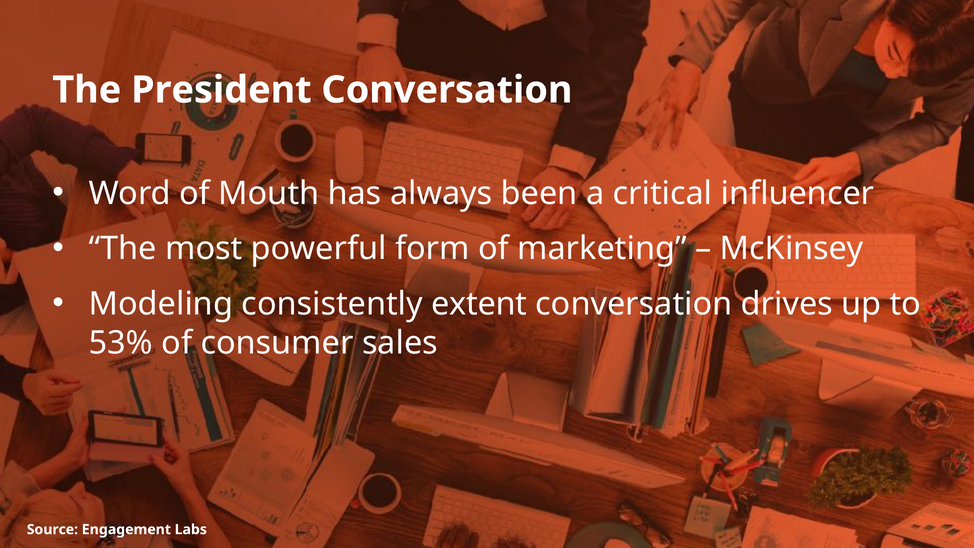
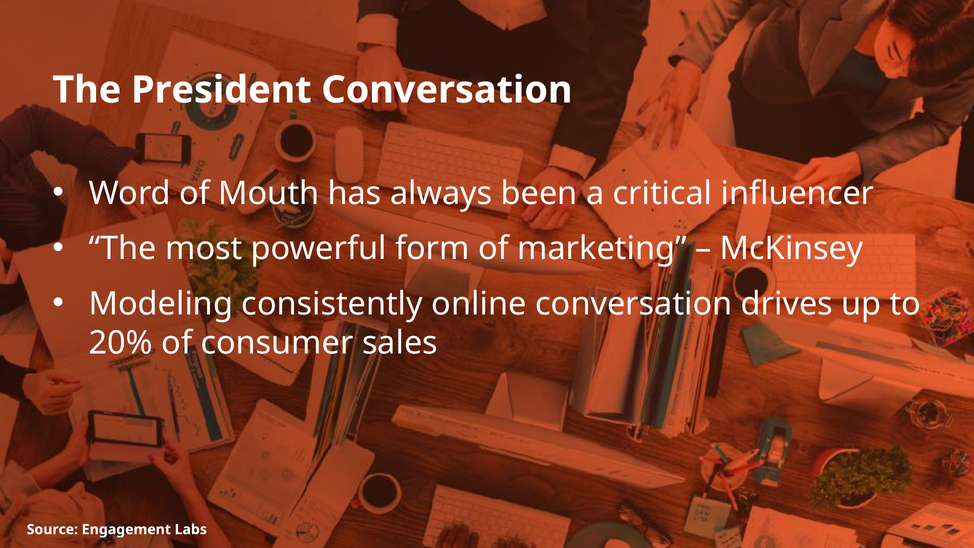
extent: extent -> online (479, 304)
53%: 53% -> 20% (121, 343)
